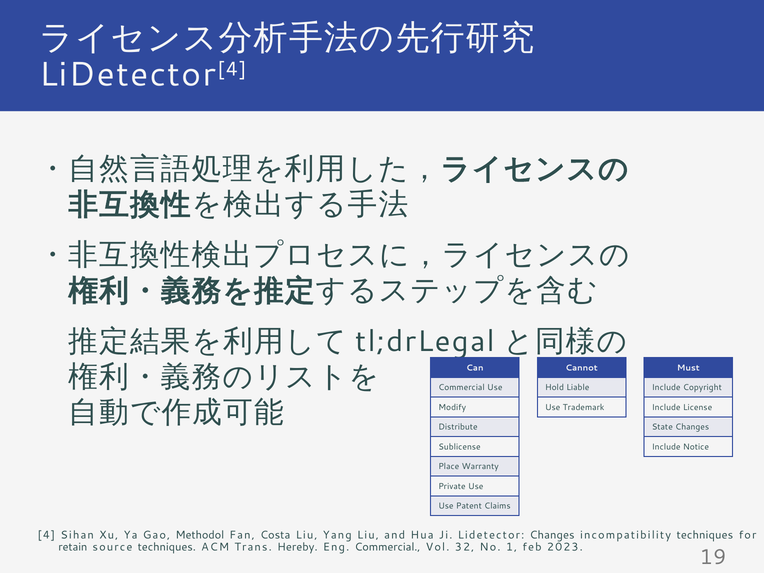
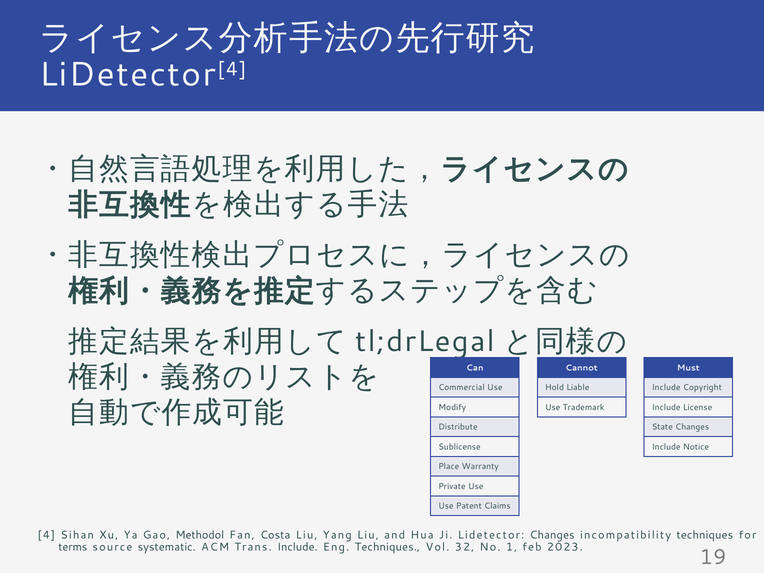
retain: retain -> terms (73, 547)
source techniques: techniques -> systematic (167, 547)
Trans Hereby: Hereby -> Include (297, 547)
Eng Commercial: Commercial -> Techniques (387, 547)
